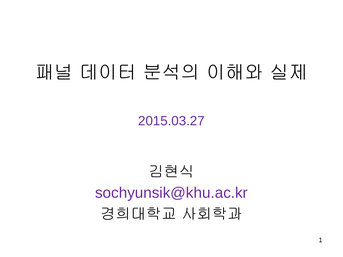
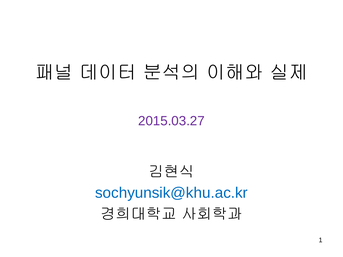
sochyunsik@khu.ac.kr colour: purple -> blue (171, 193)
